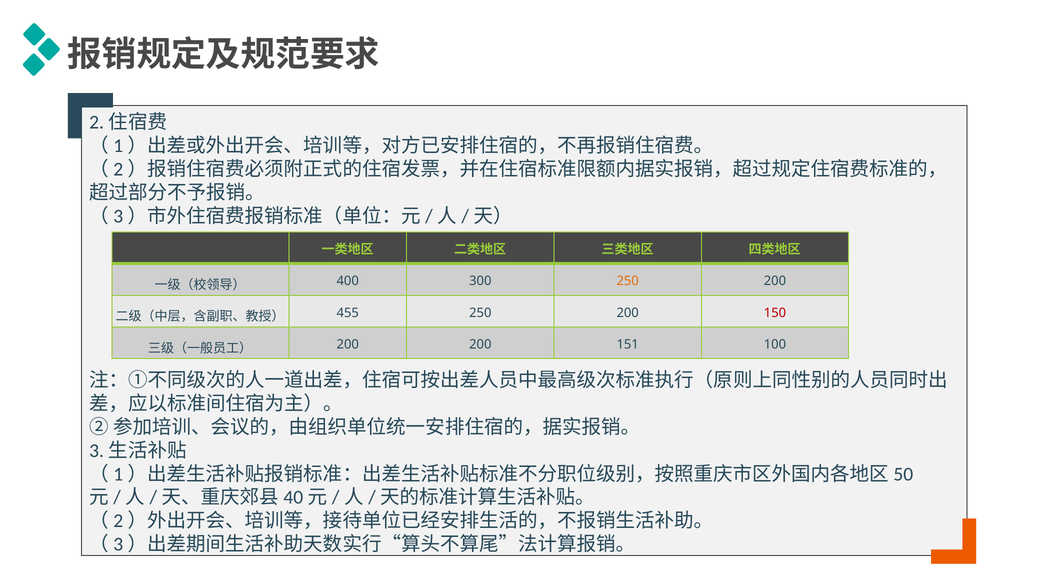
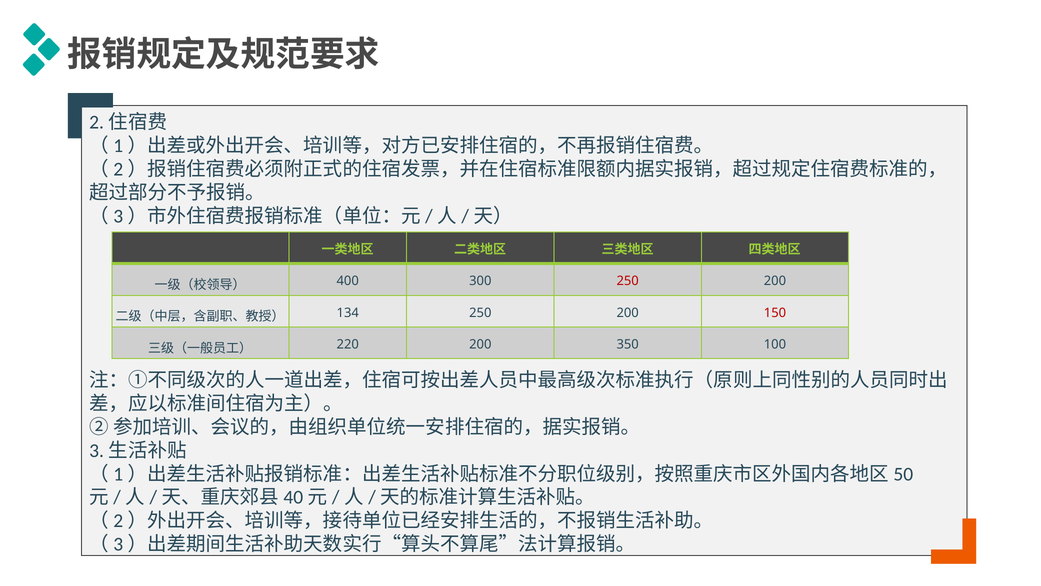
250 colour: orange -> red (628, 281)
455: 455 -> 134 (348, 312)
200: 200 -> 220 (348, 344)
151: 151 -> 350 (628, 344)
